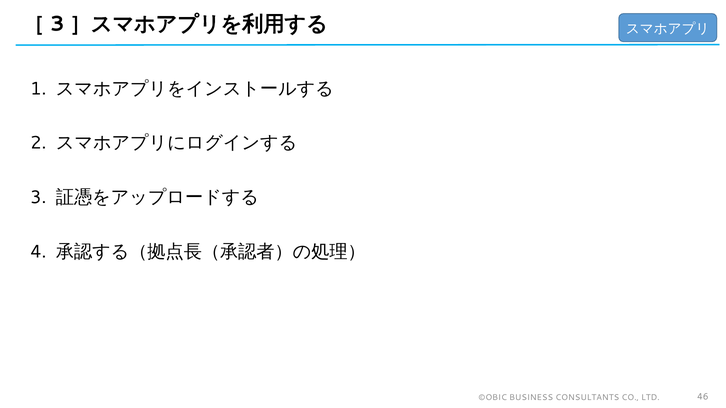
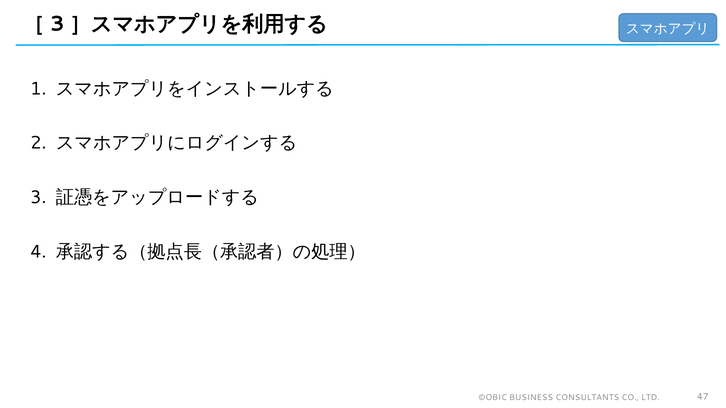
46: 46 -> 47 (703, 397)
